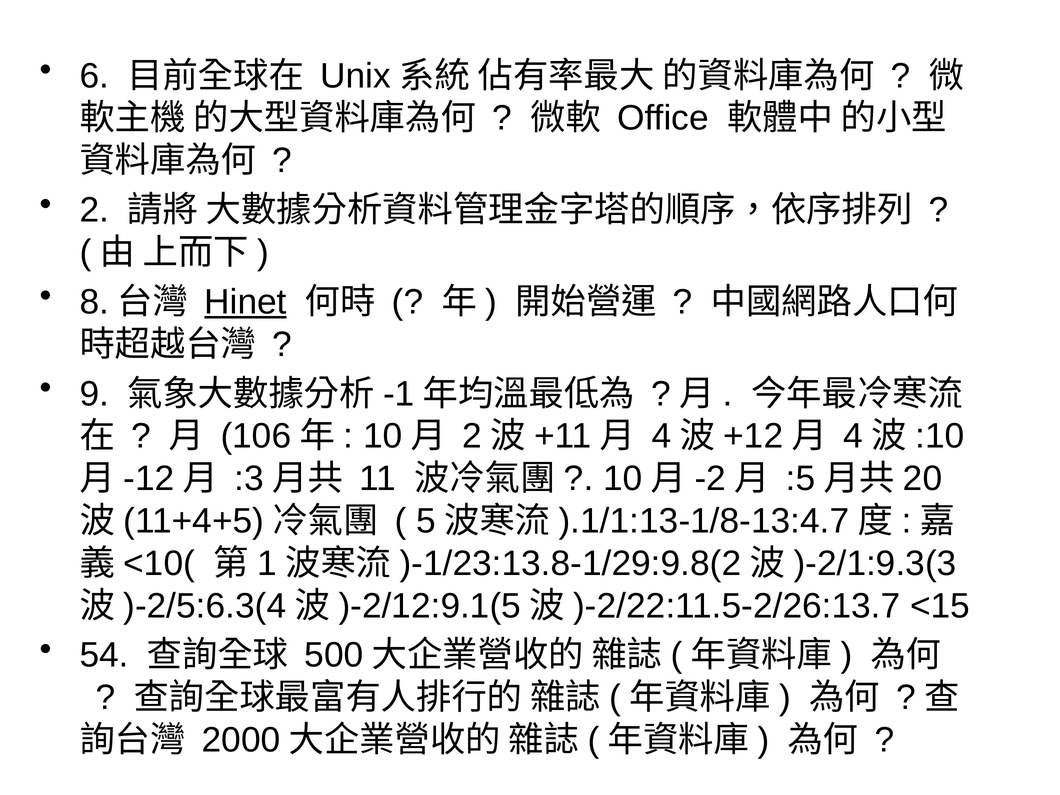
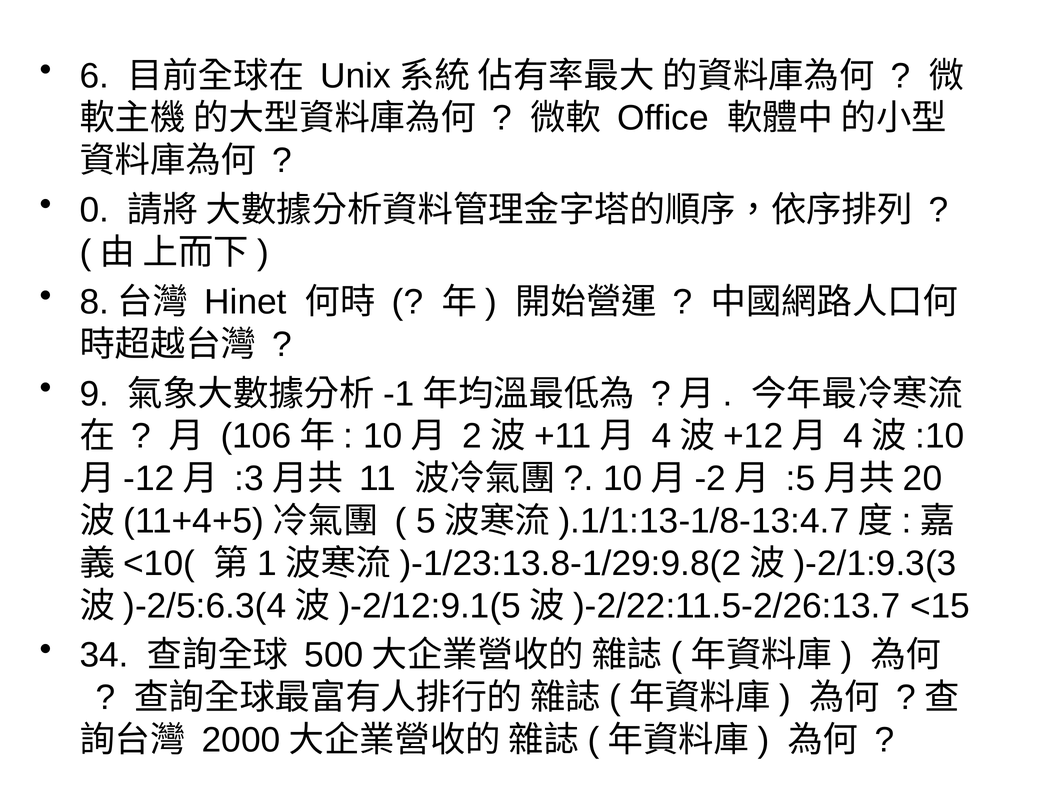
2: 2 -> 0 (94, 210)
Hinet underline: present -> none (245, 302)
54: 54 -> 34 (104, 655)
